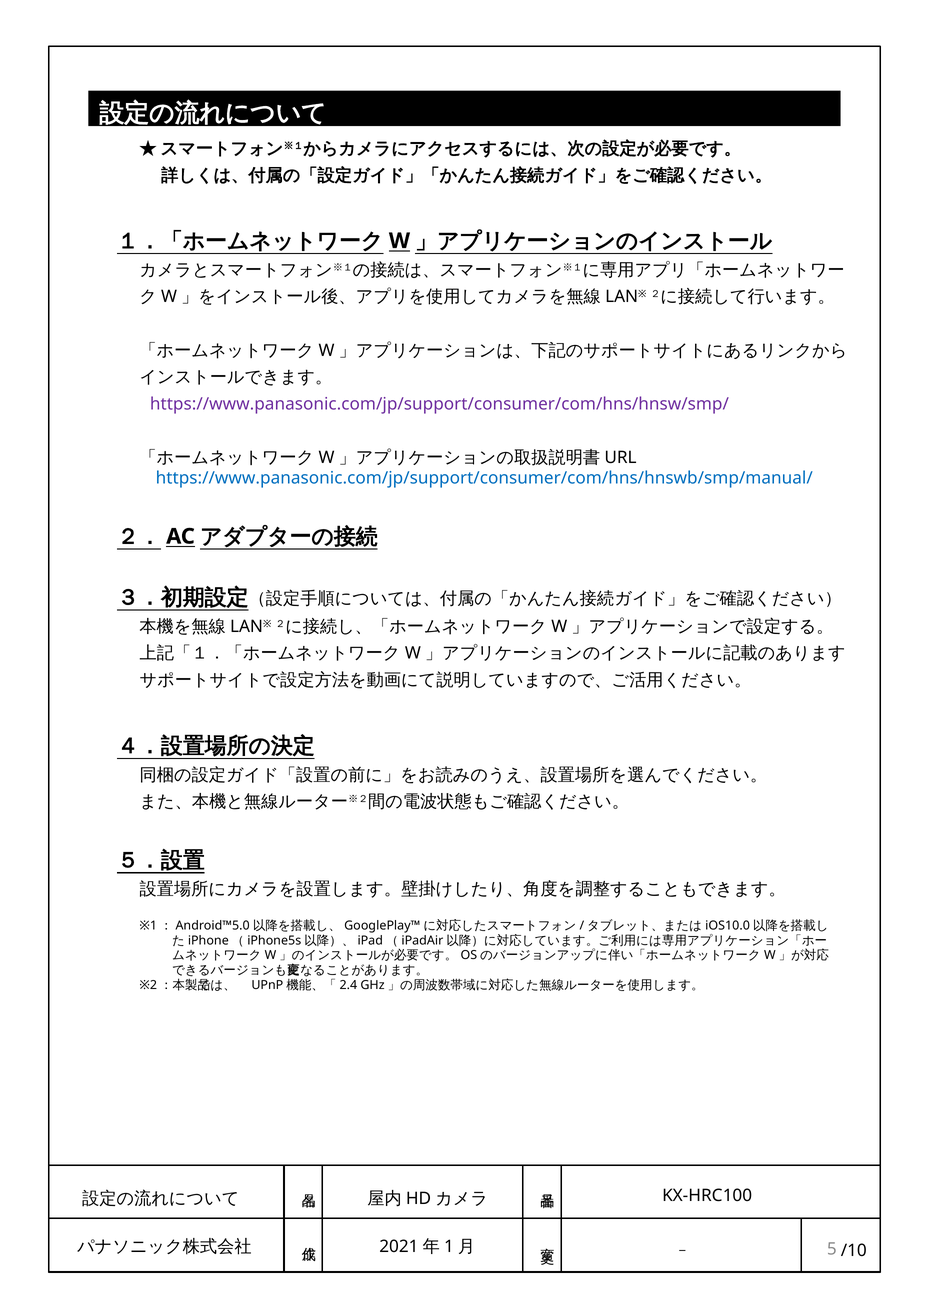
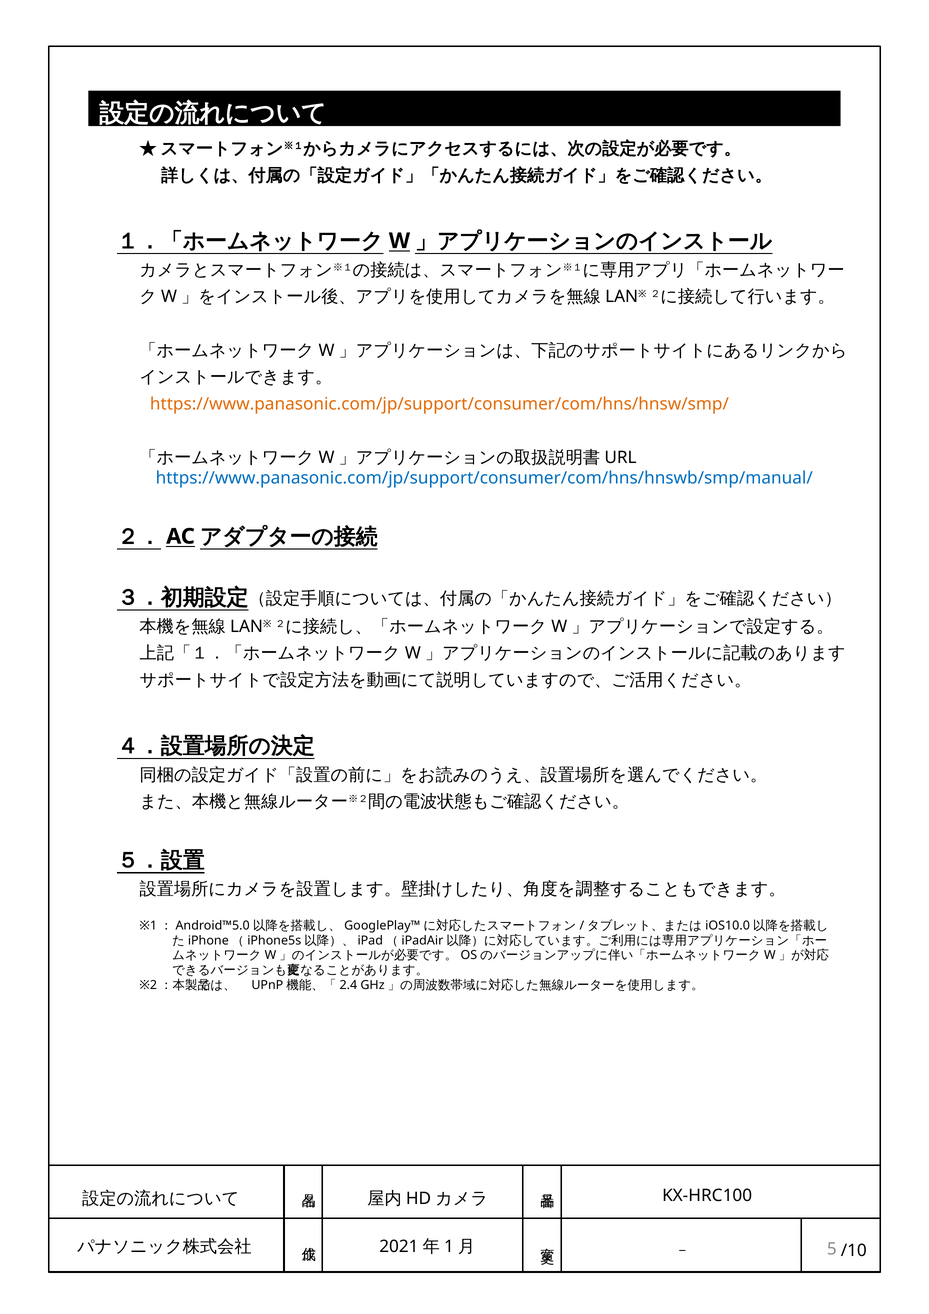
https://www.panasonic.com/jp/support/consumer/com/hns/hnsw/smp/ colour: purple -> orange (439, 404)
